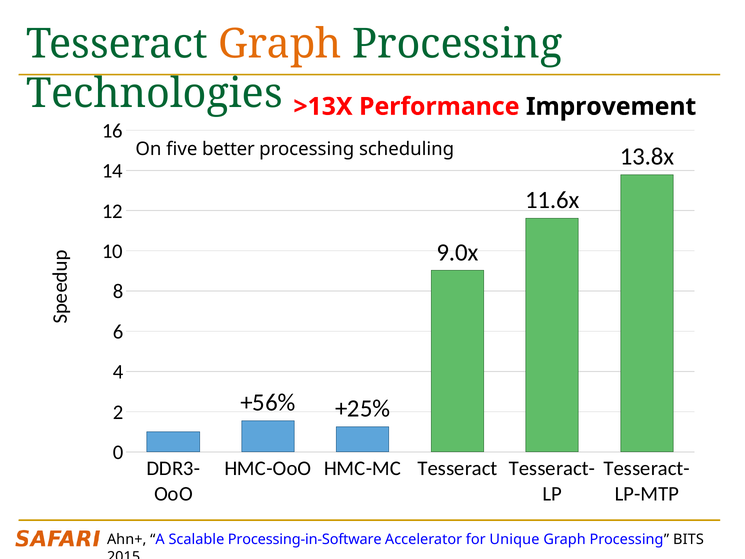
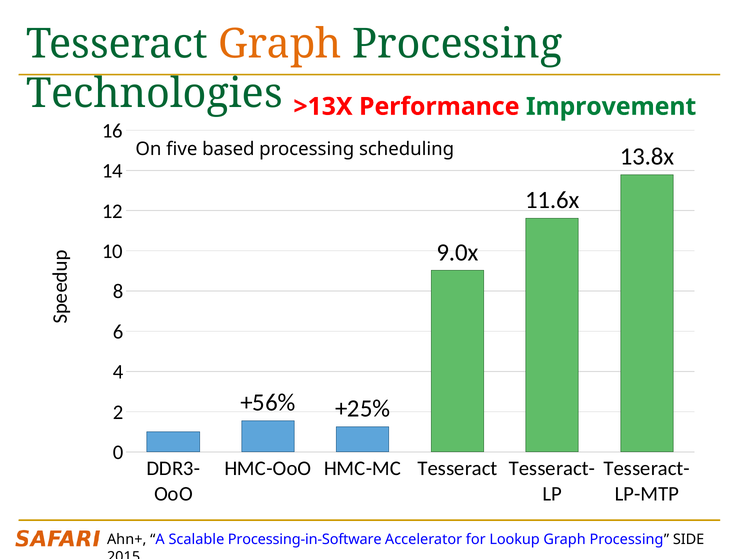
Improvement colour: black -> green (611, 107)
better: better -> based (228, 149)
Unique: Unique -> Lookup (515, 539)
BITS: BITS -> SIDE (689, 539)
